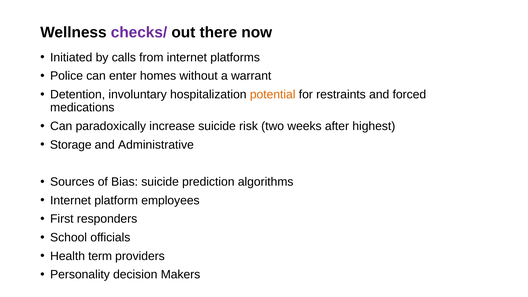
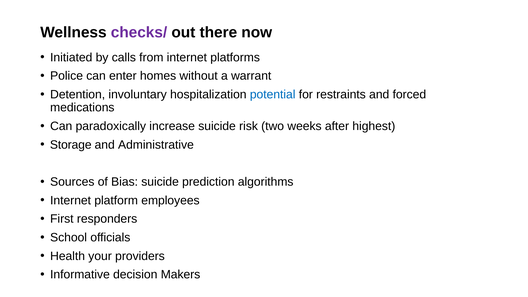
potential colour: orange -> blue (273, 95)
term: term -> your (100, 256)
Personality: Personality -> Informative (80, 275)
